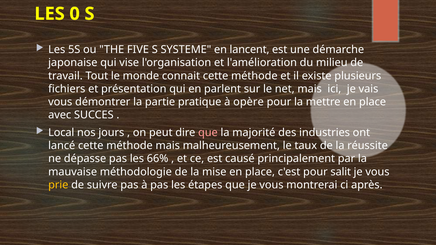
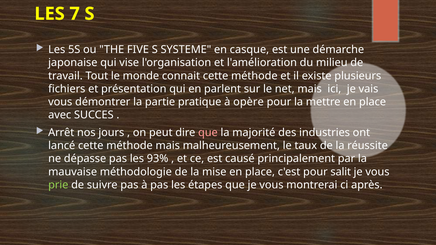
0: 0 -> 7 (75, 14)
lancent: lancent -> casque (249, 50)
Local: Local -> Arrêt (61, 133)
66%: 66% -> 93% (158, 159)
prie colour: yellow -> light green (58, 185)
